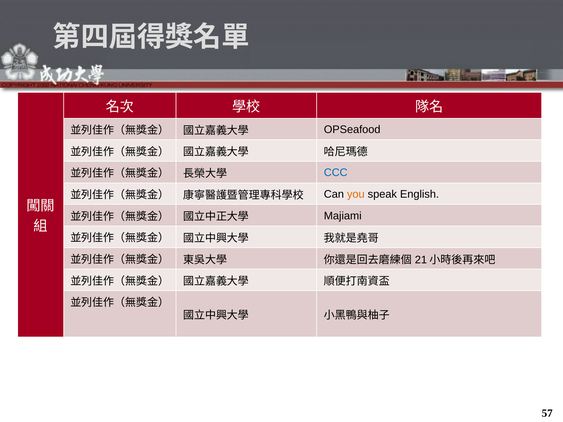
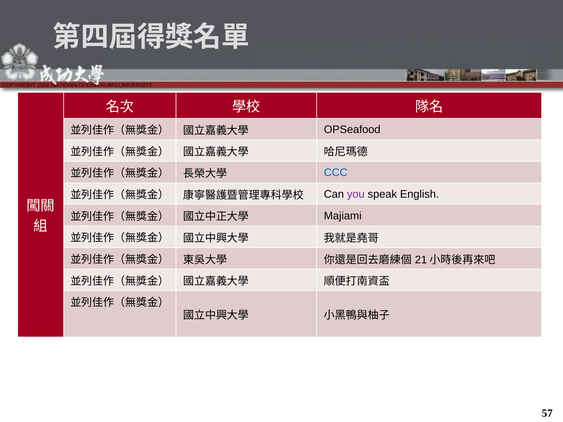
you colour: orange -> purple (356, 194)
